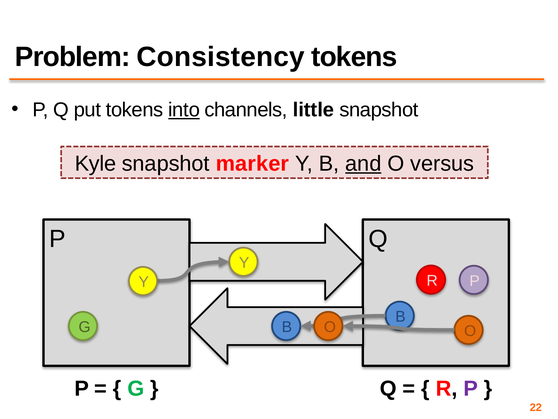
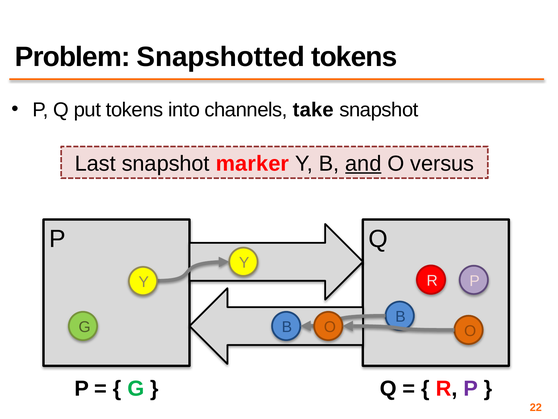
Consistency: Consistency -> Snapshotted (221, 57)
into underline: present -> none (184, 110)
little: little -> take (313, 110)
Kyle: Kyle -> Last (95, 164)
